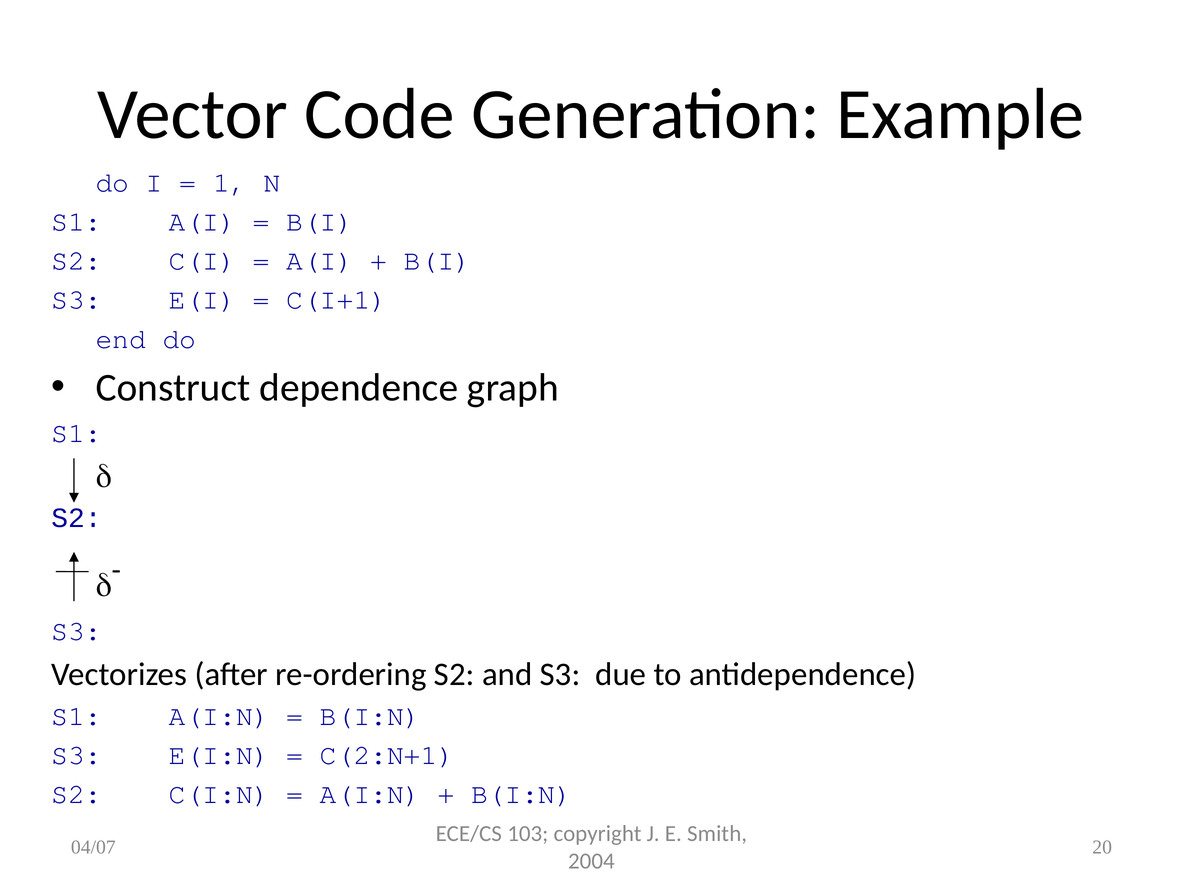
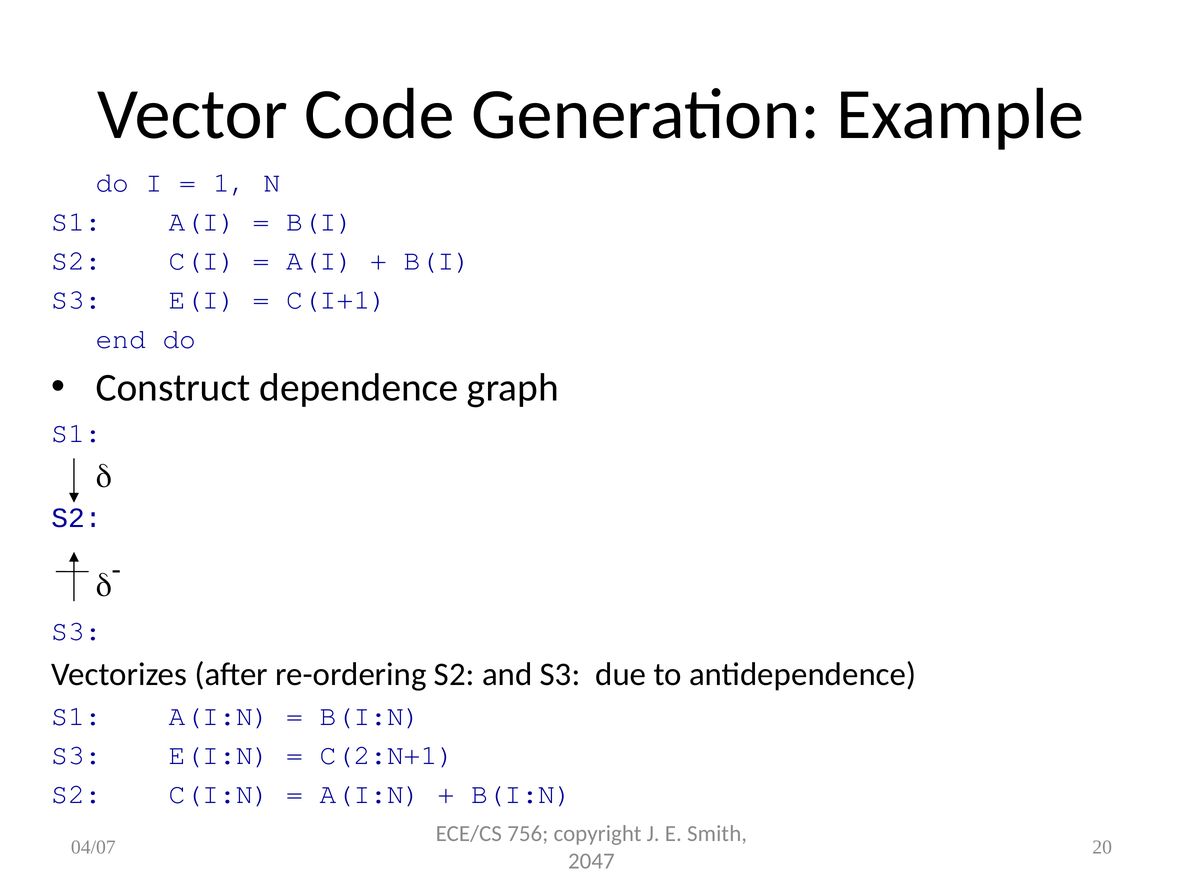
103: 103 -> 756 (528, 834)
2004: 2004 -> 2047 (591, 861)
